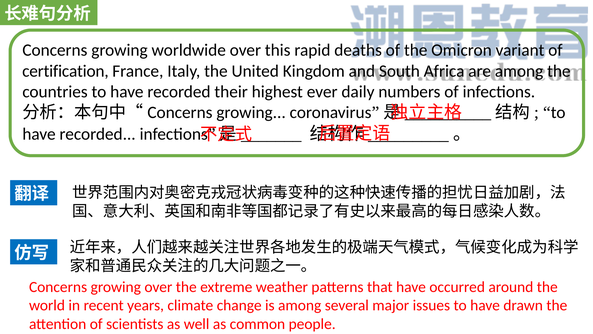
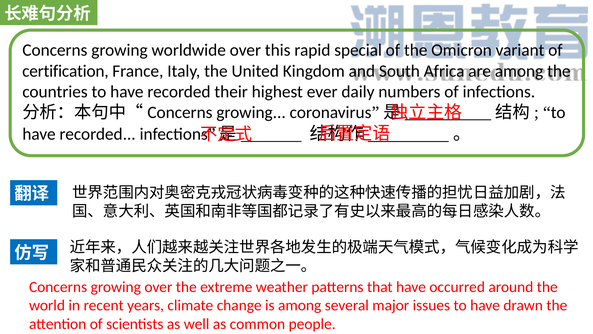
deaths: deaths -> special (358, 50)
